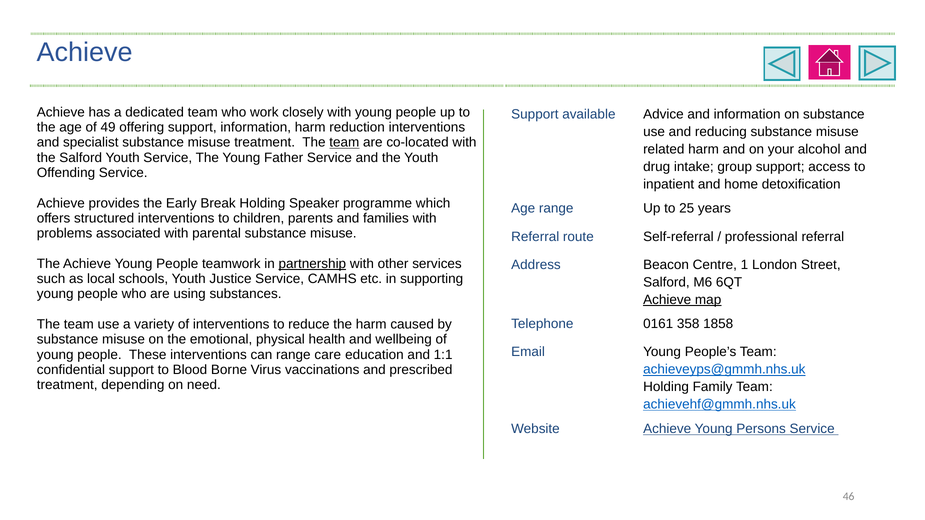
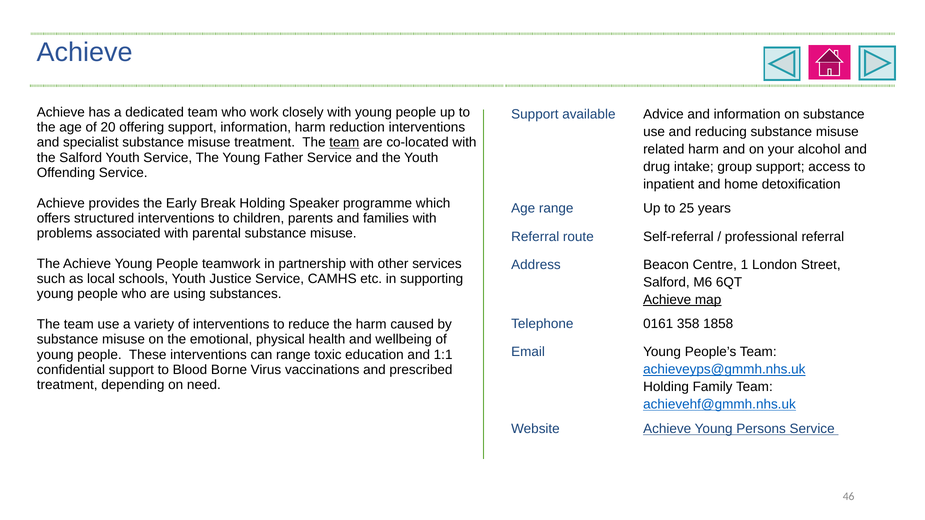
49: 49 -> 20 (108, 127)
partnership underline: present -> none (312, 264)
care: care -> toxic (328, 355)
